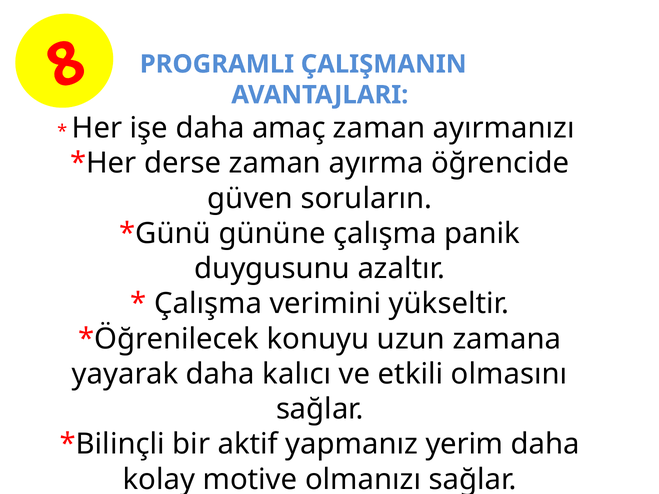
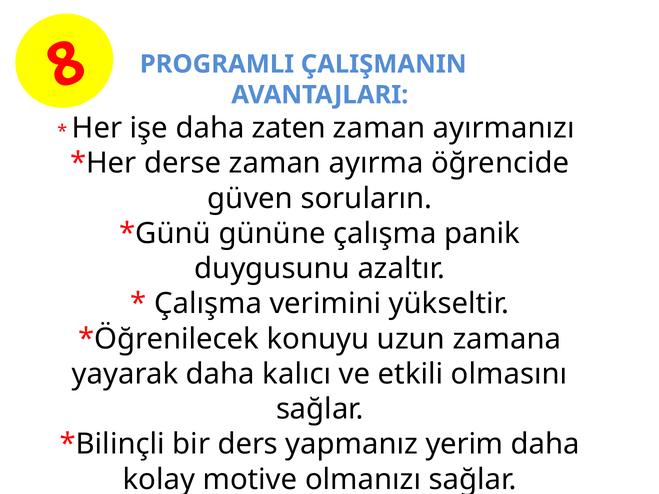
amaç: amaç -> zaten (289, 128)
aktif: aktif -> ders (248, 445)
